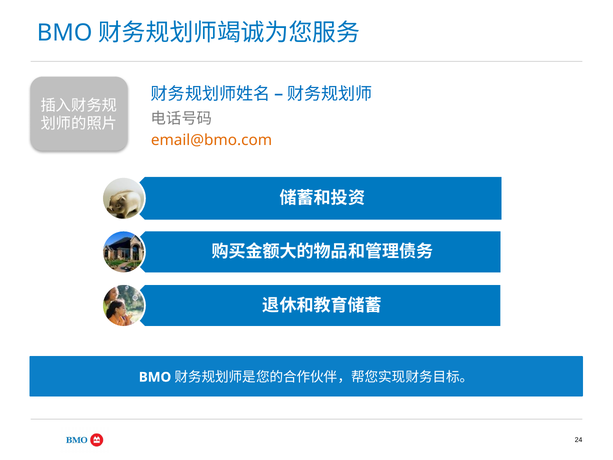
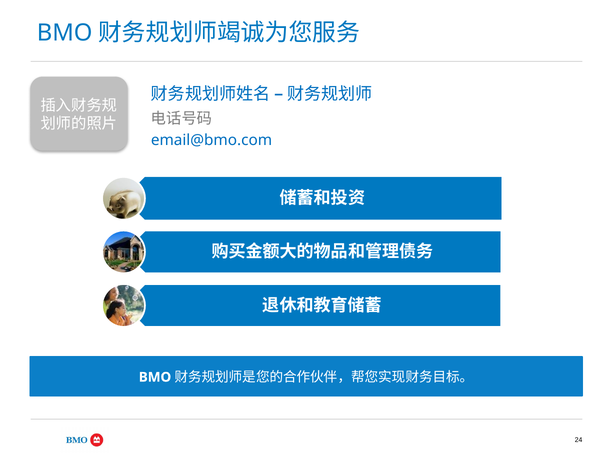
email@bmo.com colour: orange -> blue (211, 140)
